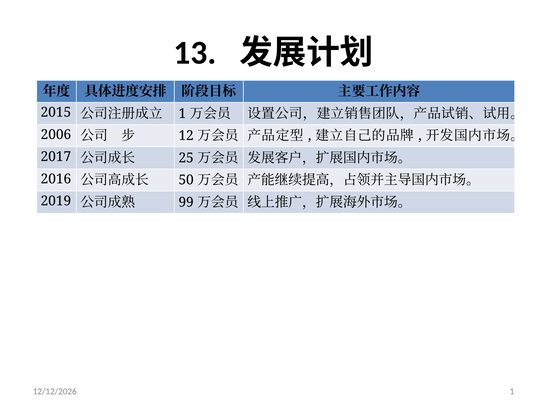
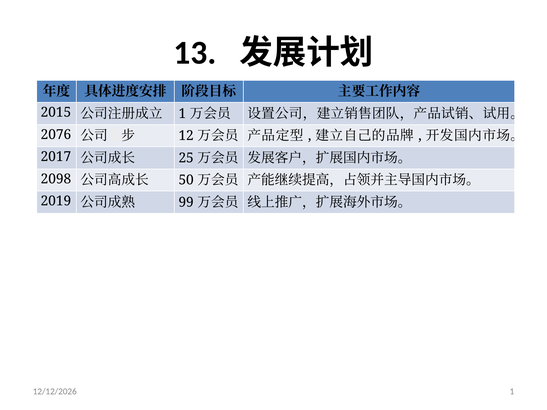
2006: 2006 -> 2076 (56, 135)
2016: 2016 -> 2098 (56, 179)
